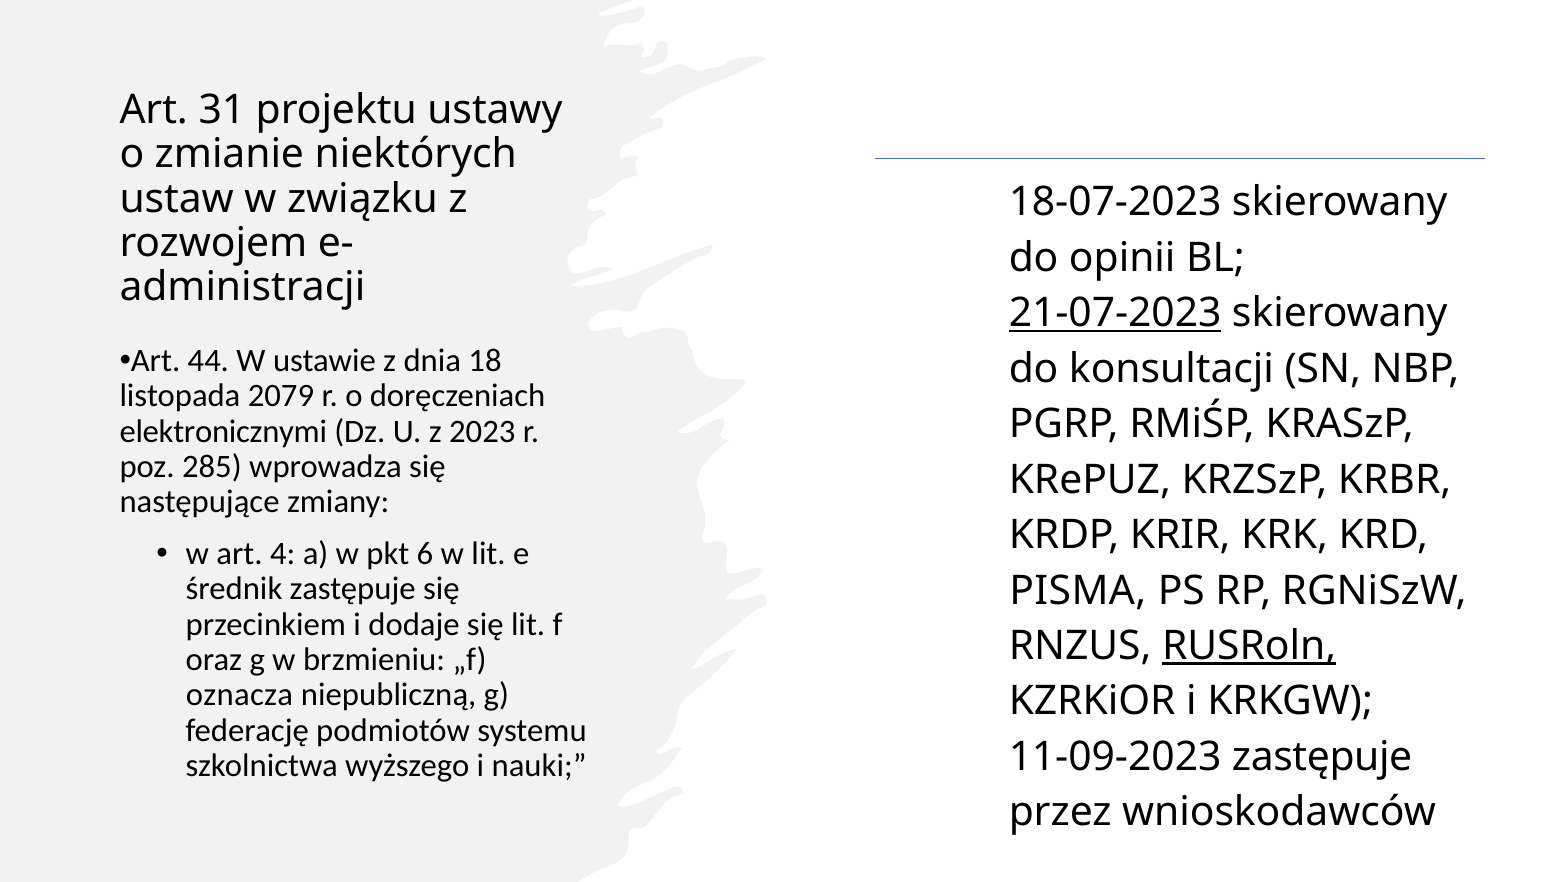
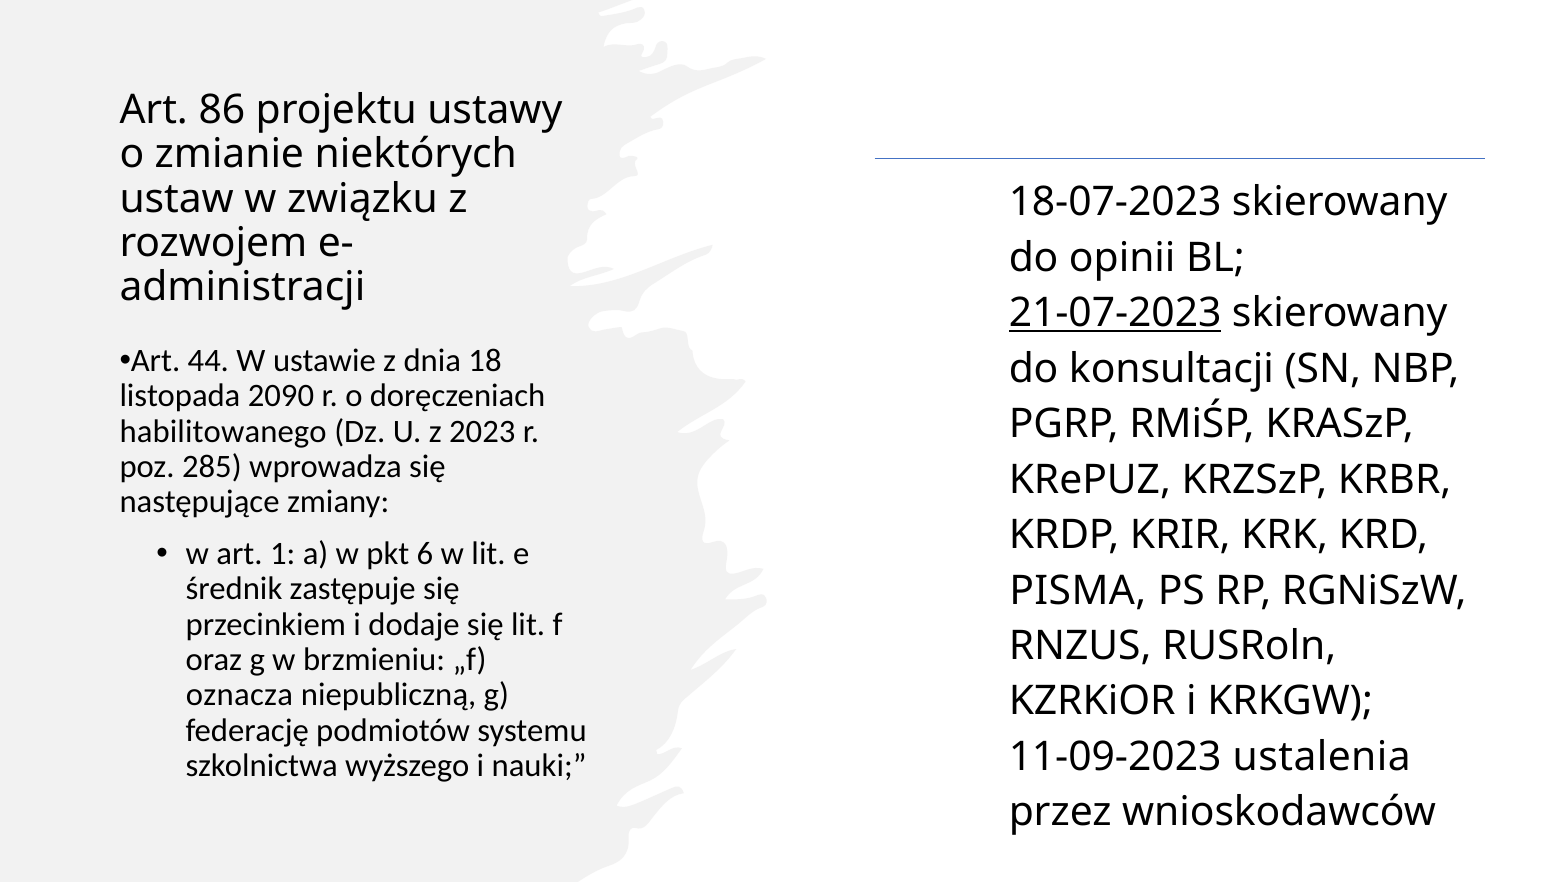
31: 31 -> 86 (222, 110)
2079: 2079 -> 2090 (281, 396)
elektronicznymi: elektronicznymi -> habilitowanego (223, 431)
4: 4 -> 1 (283, 554)
RUSRoln underline: present -> none (1249, 646)
11-09-2023 zastępuje: zastępuje -> ustalenia (1322, 757)
